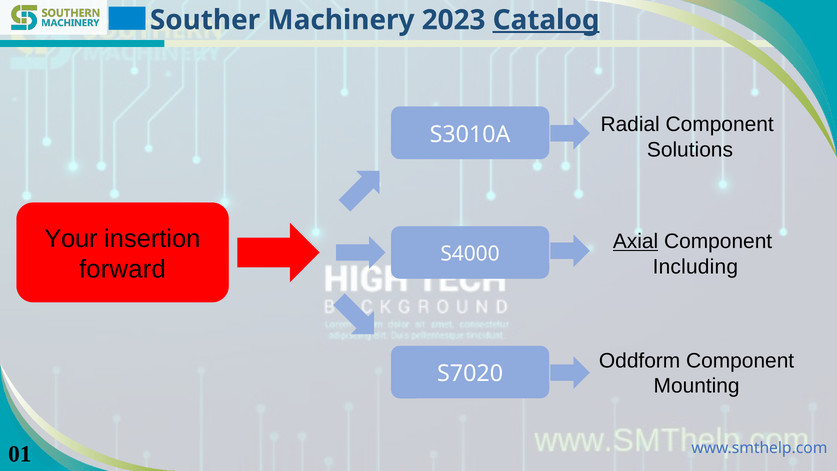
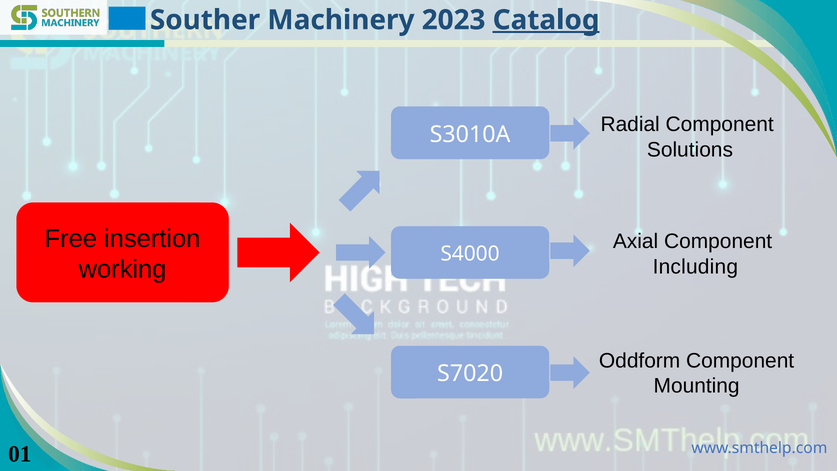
Your: Your -> Free (71, 239)
Axial underline: present -> none (636, 241)
forward: forward -> working (123, 269)
